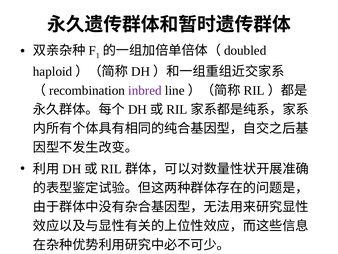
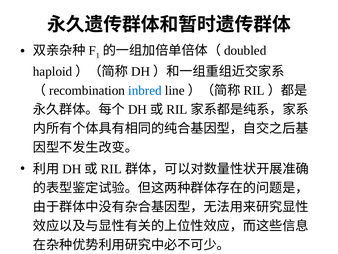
inbred colour: purple -> blue (145, 90)
